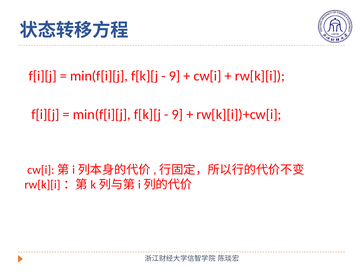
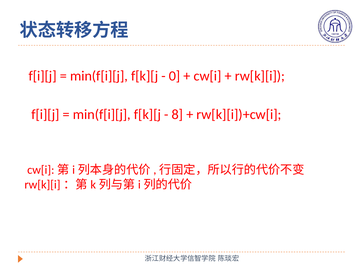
9: 9 -> 0 (175, 76)
9: 9 -> 8 (177, 115)
